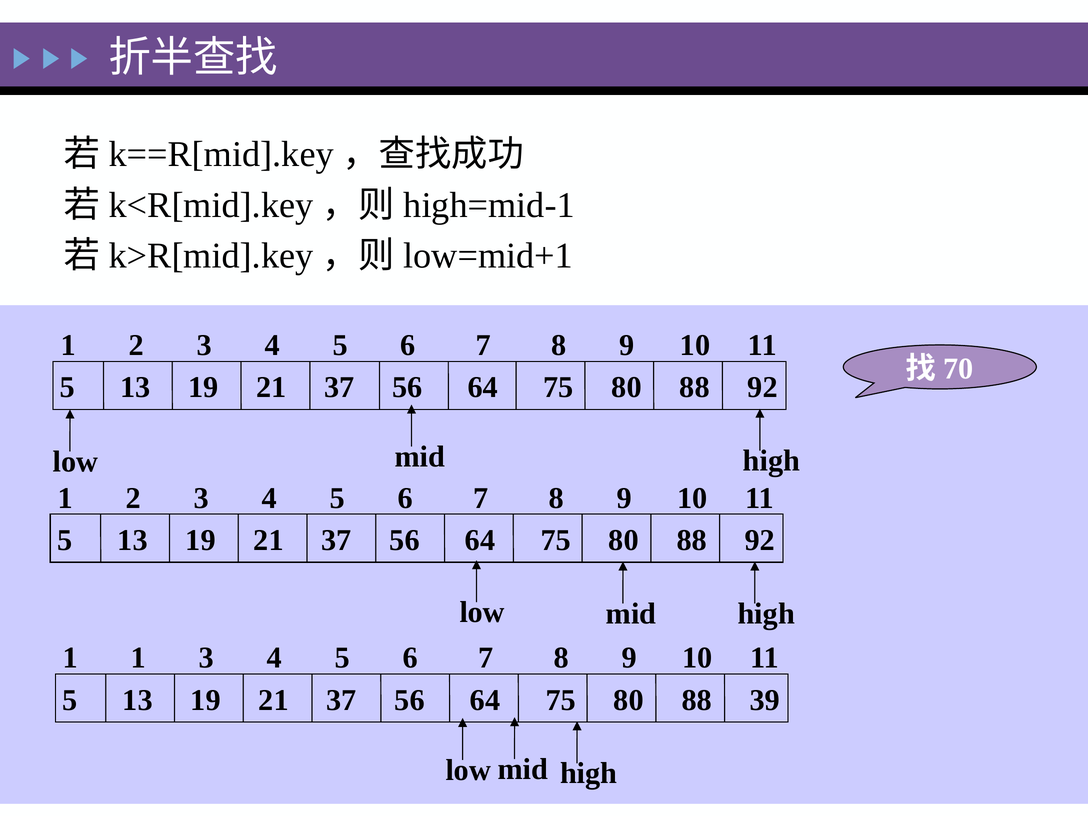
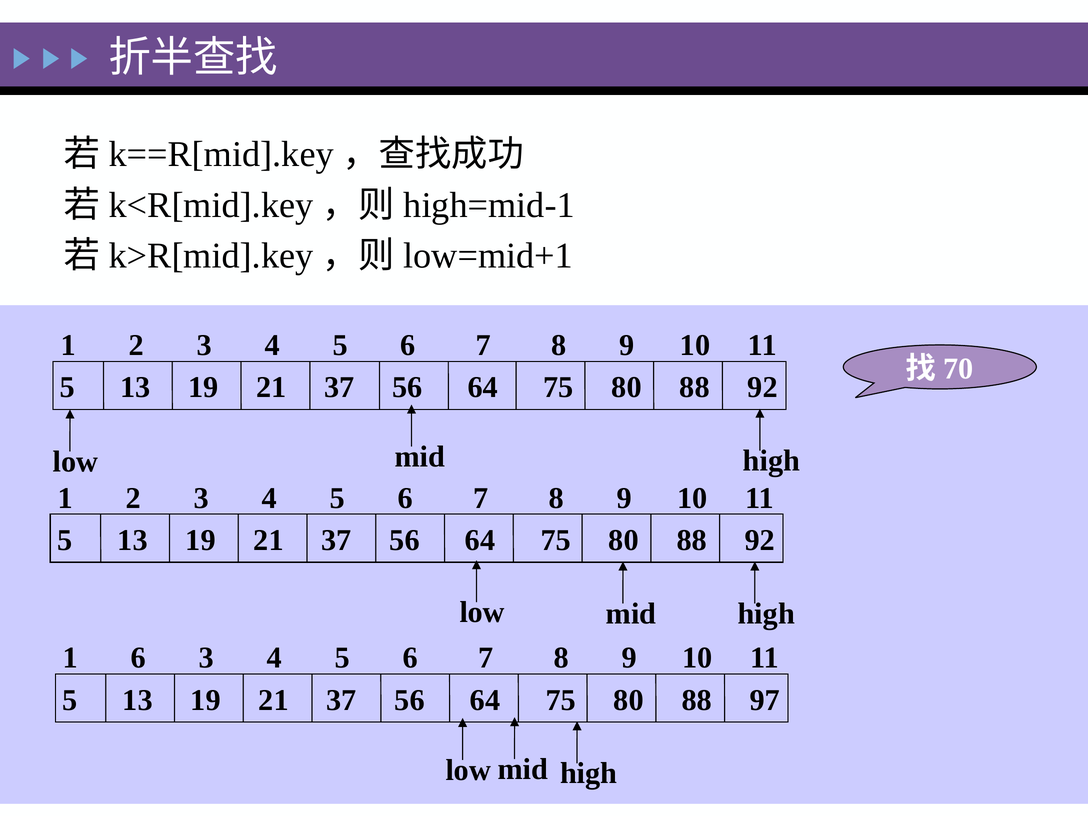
1 1: 1 -> 6 (138, 658)
39: 39 -> 97 (765, 700)
